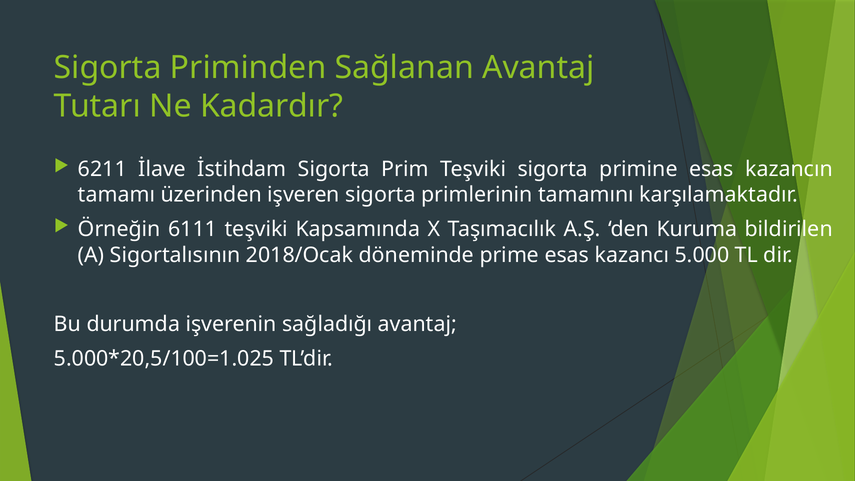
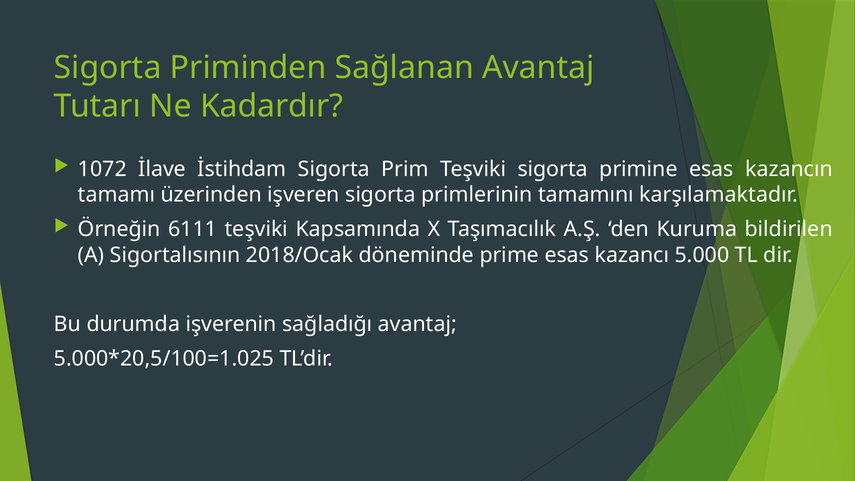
6211: 6211 -> 1072 (102, 169)
